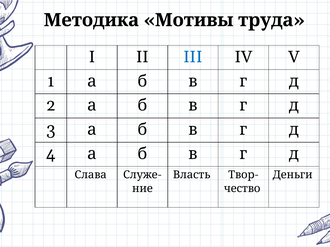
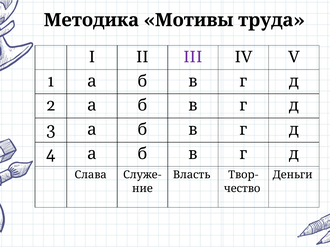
III colour: blue -> purple (193, 57)
